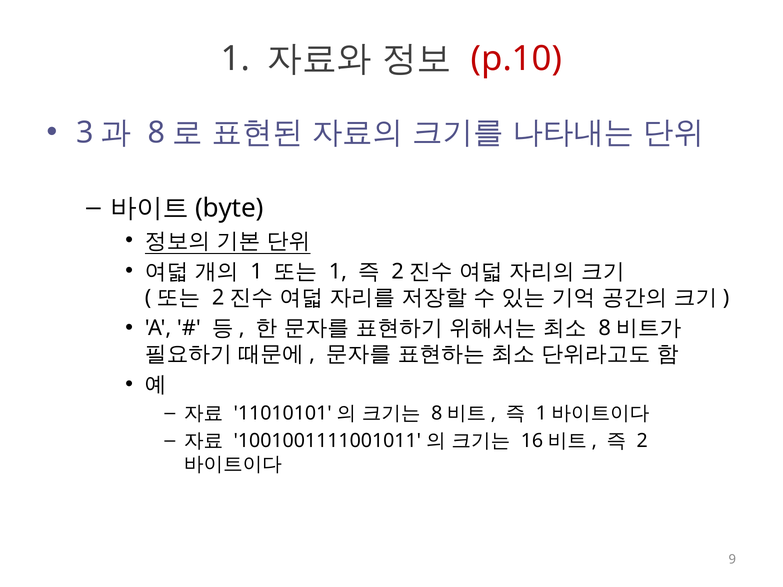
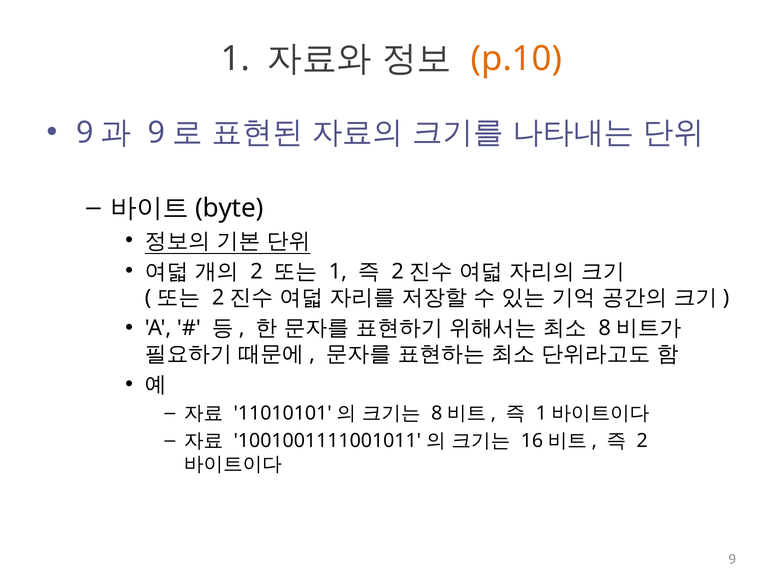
p.10 colour: red -> orange (516, 59)
3: 3 -> 9 (85, 133)
8: 8 -> 9 (156, 133)
1: 1 -> 2 (257, 272)
